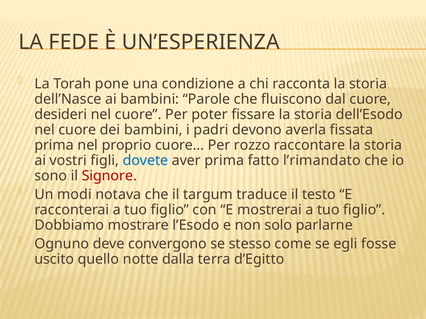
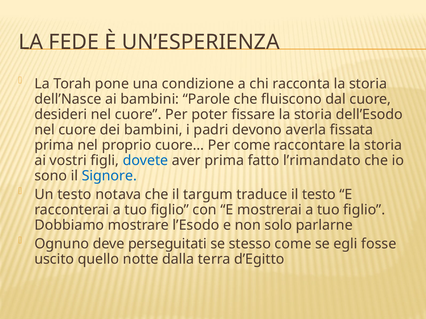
Per rozzo: rozzo -> come (252, 145)
Signore colour: red -> blue (109, 176)
Un modi: modi -> testo (74, 195)
convergono: convergono -> perseguitati (167, 244)
